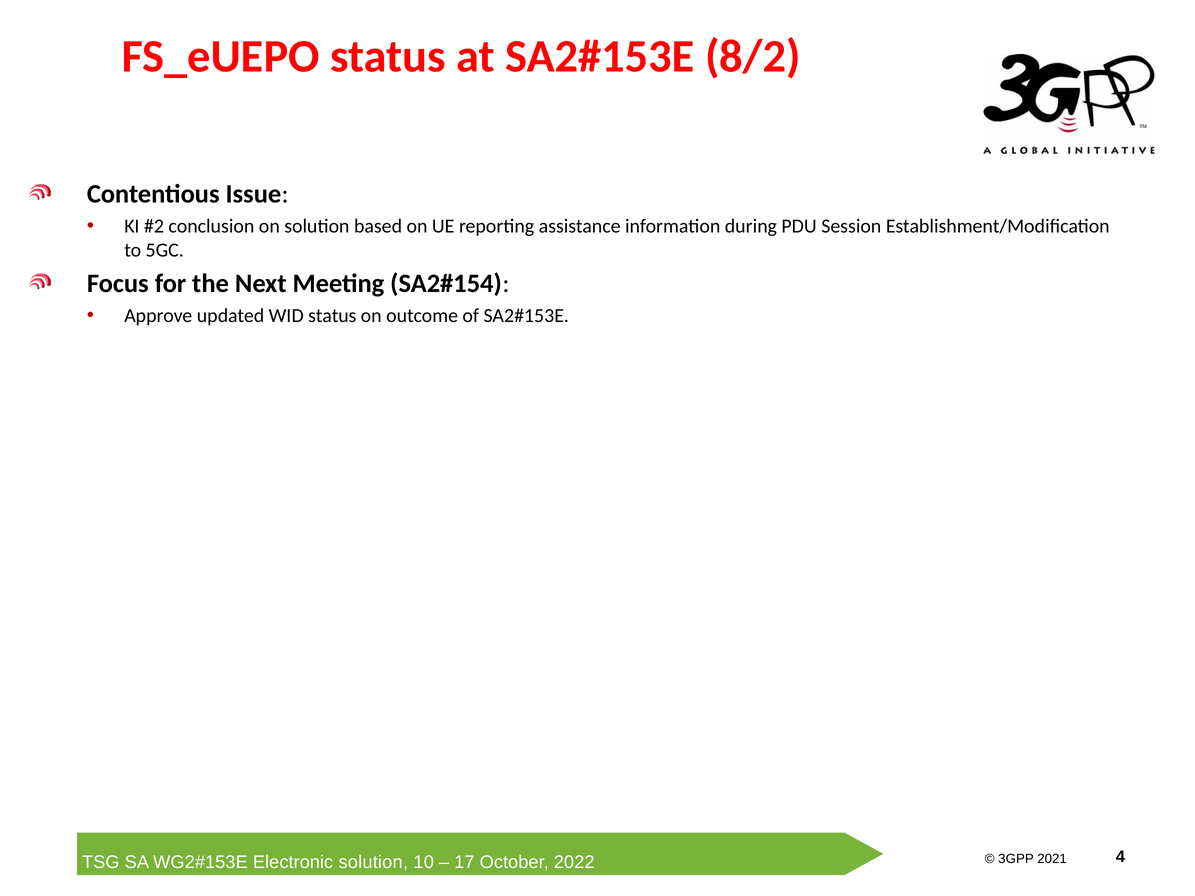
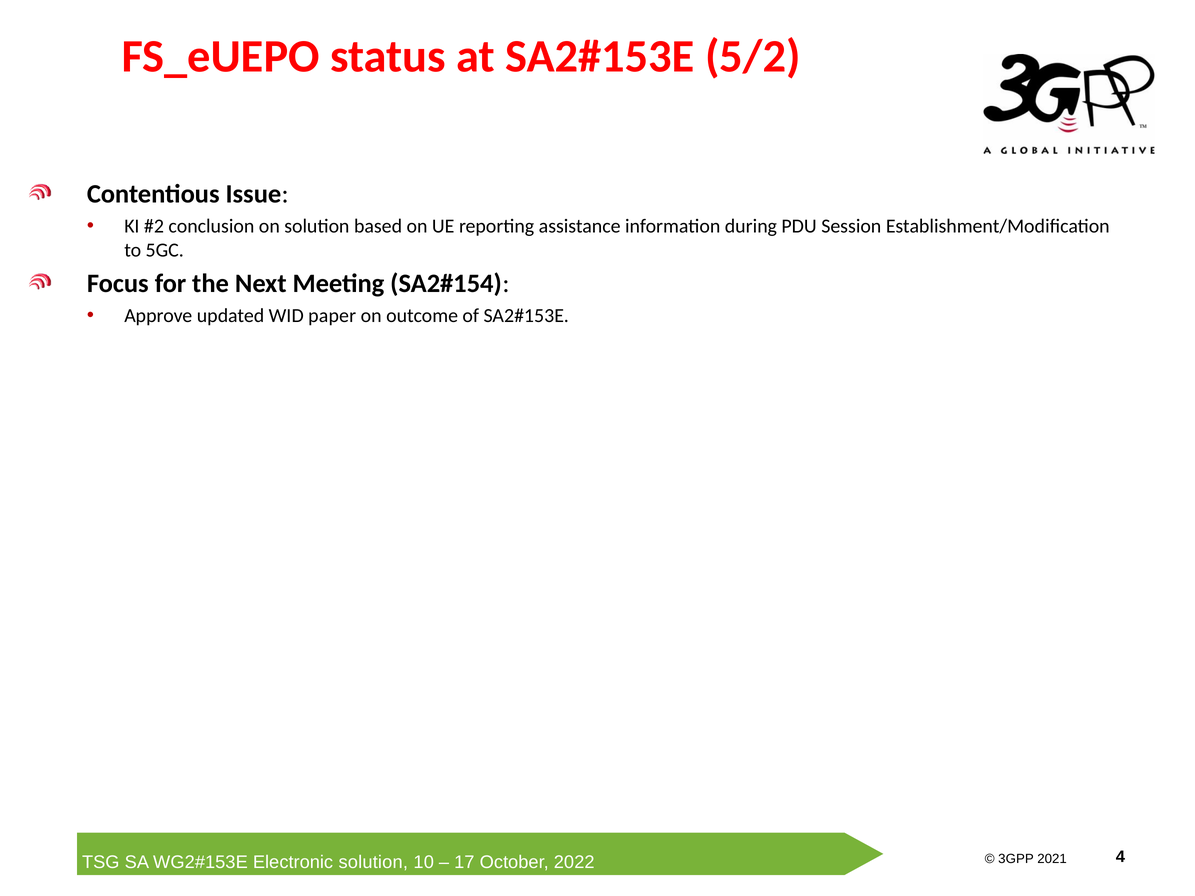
8/2: 8/2 -> 5/2 (753, 56)
WID status: status -> paper (332, 316)
